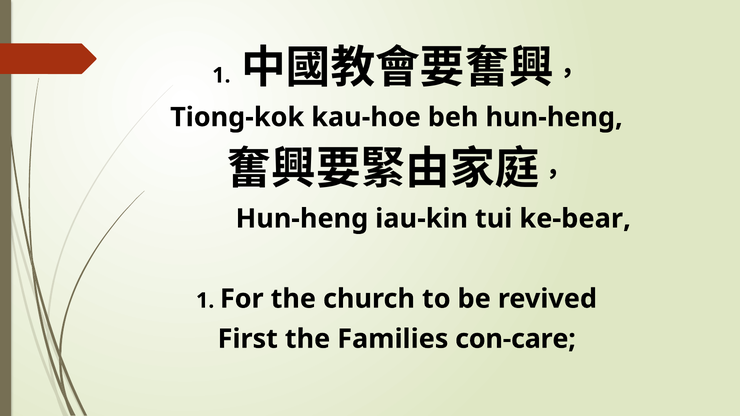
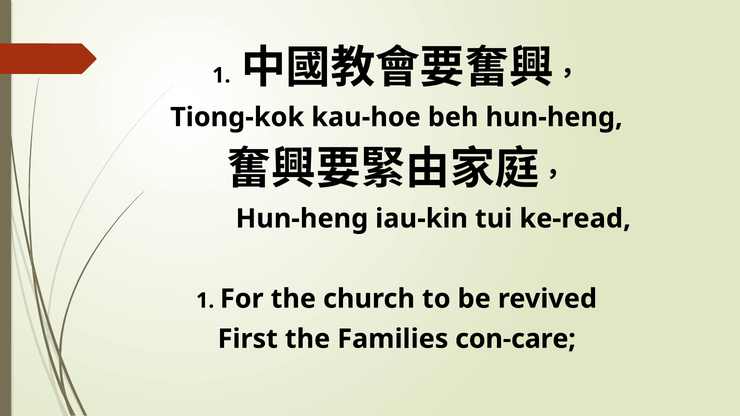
ke-bear: ke-bear -> ke-read (575, 219)
